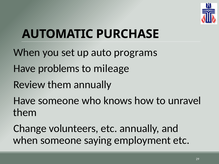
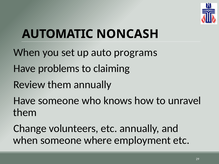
PURCHASE: PURCHASE -> NONCASH (127, 34)
mileage: mileage -> claiming (112, 69)
saying: saying -> where (98, 141)
